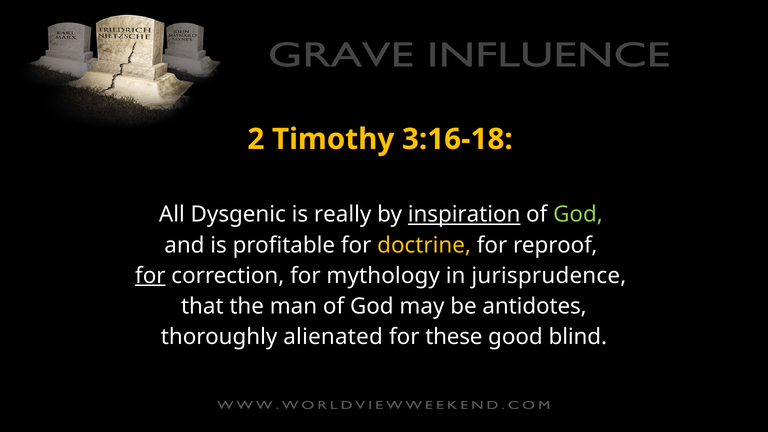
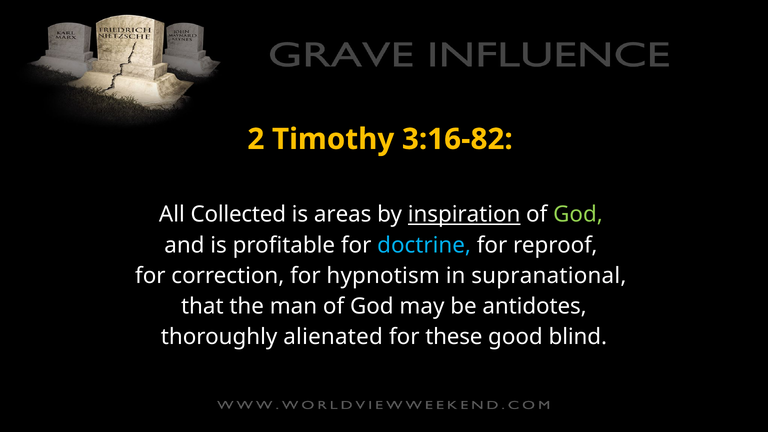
3:16-18: 3:16-18 -> 3:16-82 (457, 139)
Dysgenic: Dysgenic -> Collected (238, 215)
really: really -> areas (343, 215)
doctrine colour: yellow -> light blue (424, 245)
for underline: present -> none (150, 276)
mythology: mythology -> hypnotism (383, 276)
jurisprudence: jurisprudence -> supranational (549, 276)
